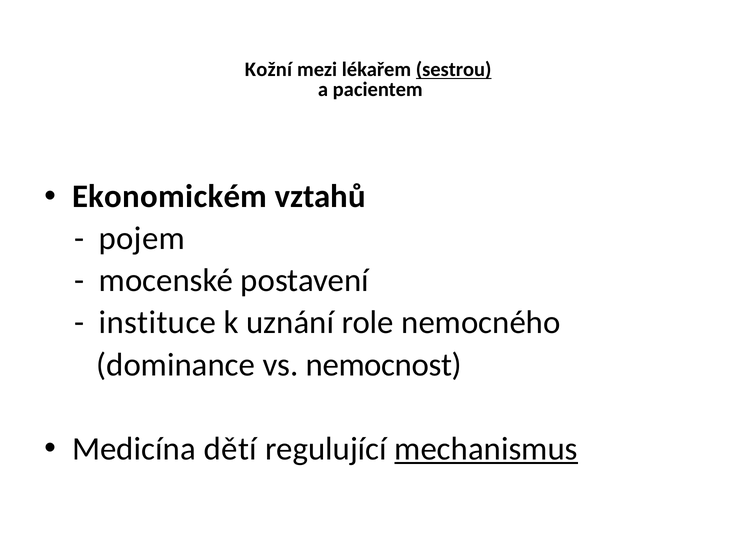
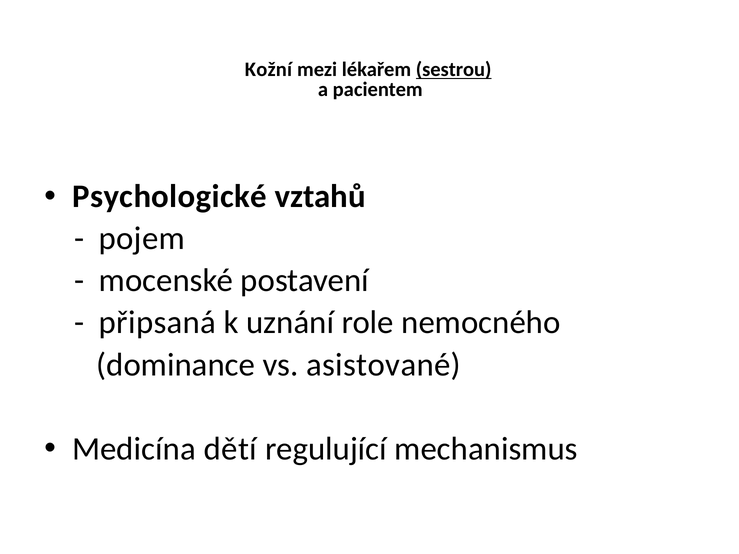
Ekonomickém: Ekonomickém -> Psychologické (170, 197)
instituce: instituce -> připsaná (157, 323)
nemocnost: nemocnost -> asistované (383, 365)
mechanismus underline: present -> none (486, 449)
